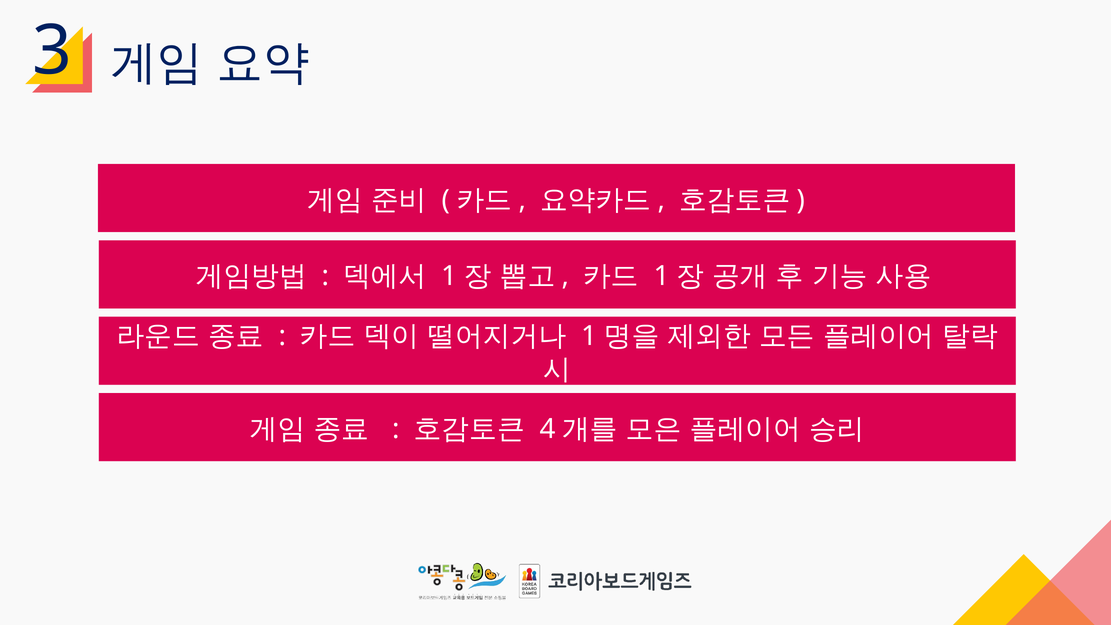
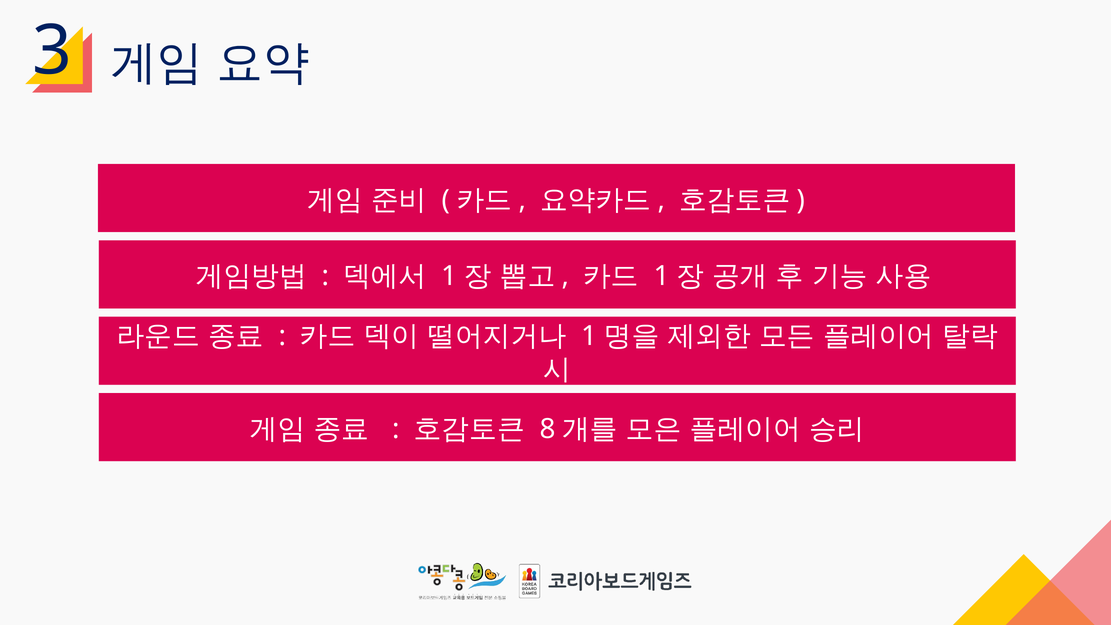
4: 4 -> 8 (548, 429)
